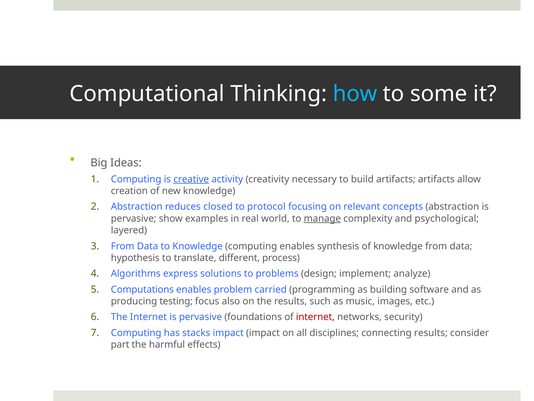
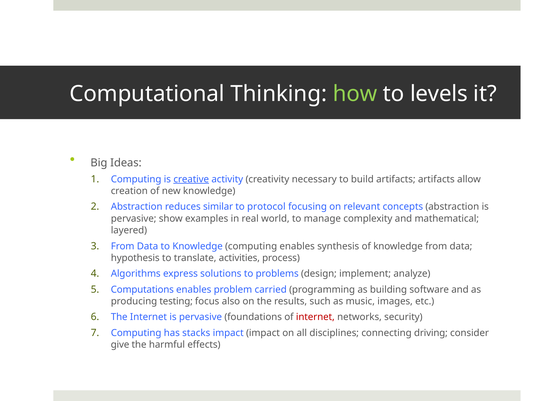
how colour: light blue -> light green (355, 94)
some: some -> levels (439, 94)
closed: closed -> similar (218, 207)
manage underline: present -> none (322, 218)
psychological: psychological -> mathematical (447, 218)
different: different -> activities (239, 258)
connecting results: results -> driving (431, 332)
part: part -> give (120, 344)
